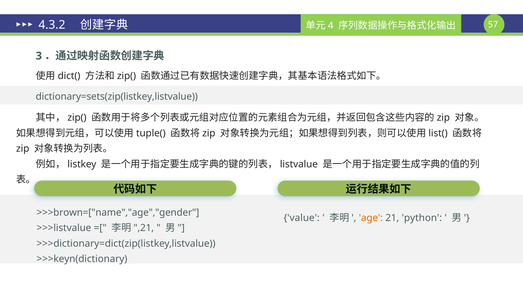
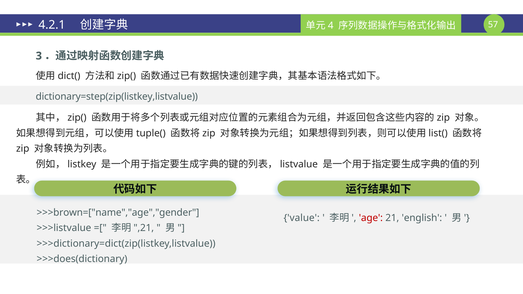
4.3.2: 4.3.2 -> 4.2.1 (52, 25)
dictionary=sets(zip(listkey,listvalue: dictionary=sets(zip(listkey,listvalue -> dictionary=step(zip(listkey,listvalue (117, 97)
age colour: orange -> red (371, 218)
python: python -> english (422, 218)
>>>keyn(dictionary: >>>keyn(dictionary -> >>>does(dictionary (82, 259)
